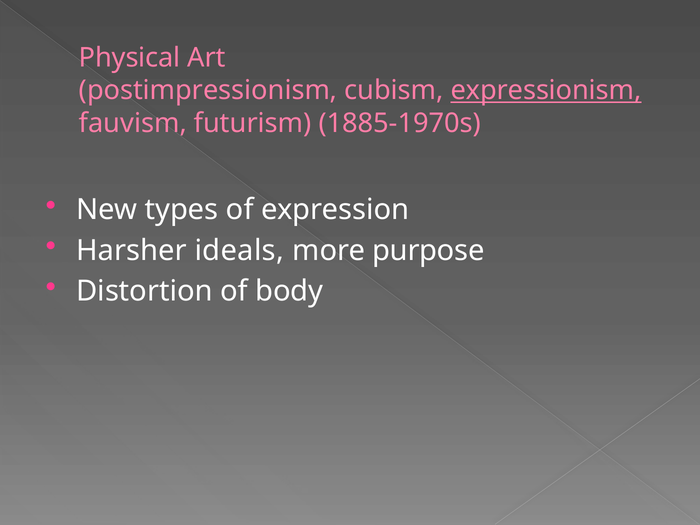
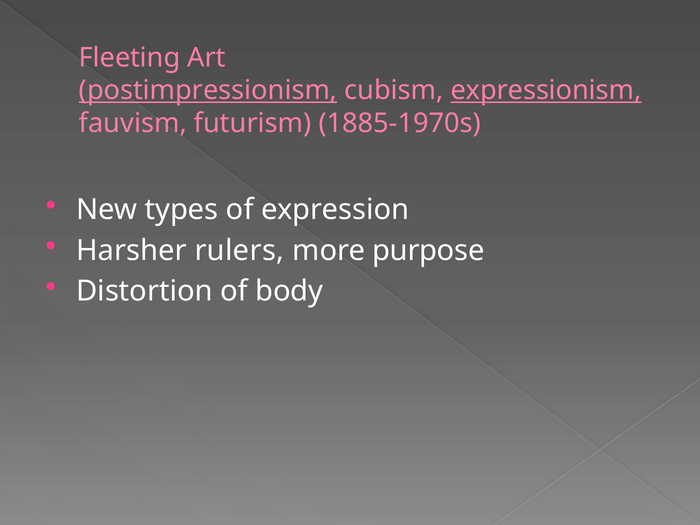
Physical: Physical -> Fleeting (130, 58)
postimpressionism underline: none -> present (208, 90)
ideals: ideals -> rulers (239, 250)
